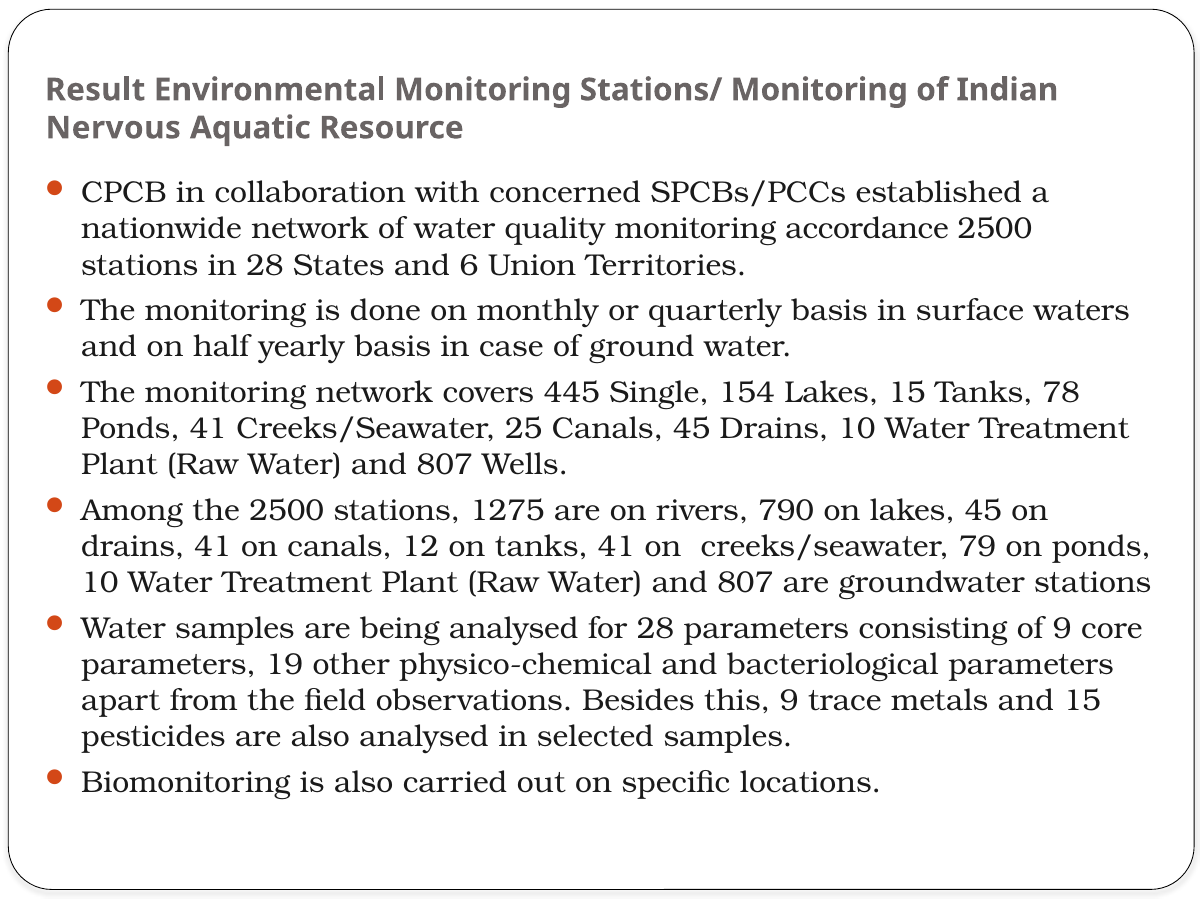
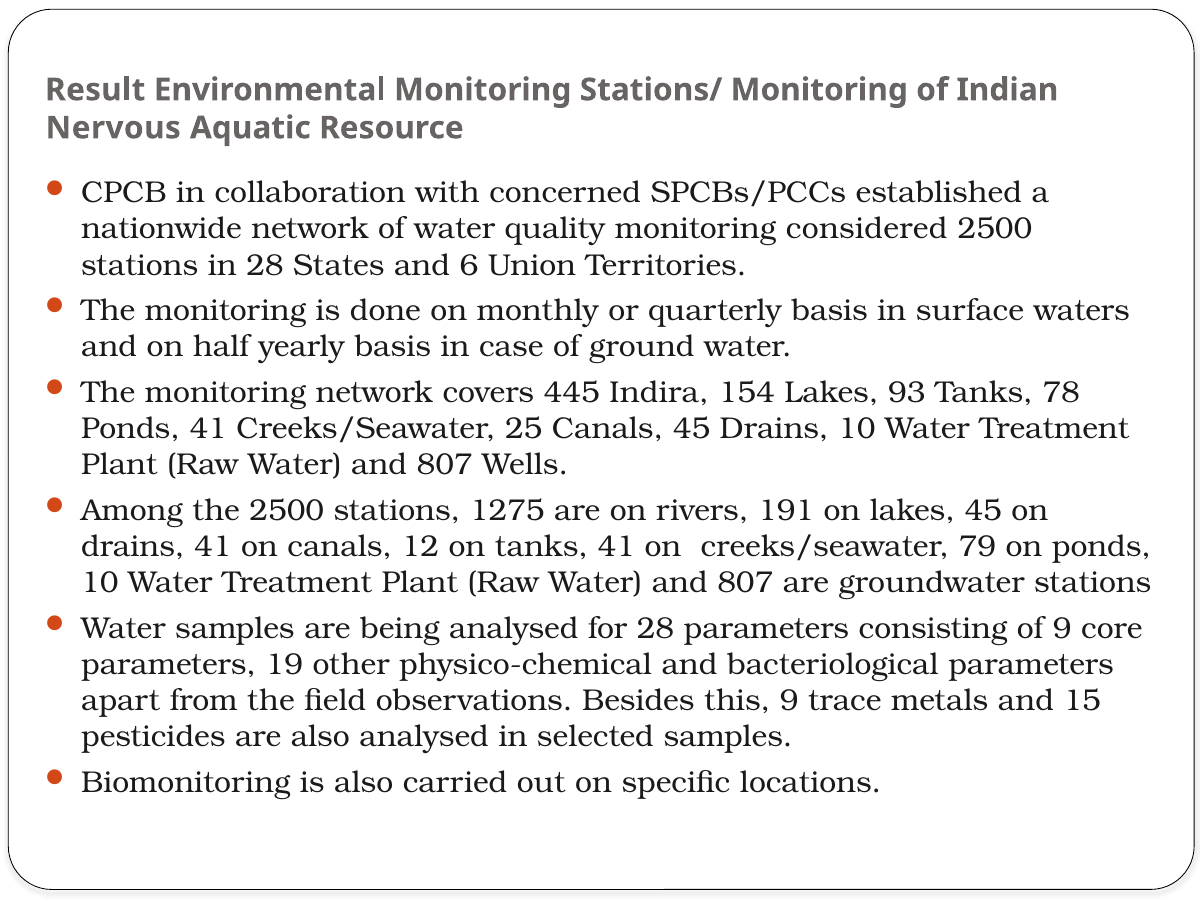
accordance: accordance -> considered (867, 229)
Single: Single -> Indira (659, 393)
Lakes 15: 15 -> 93 (907, 393)
790: 790 -> 191 (786, 511)
